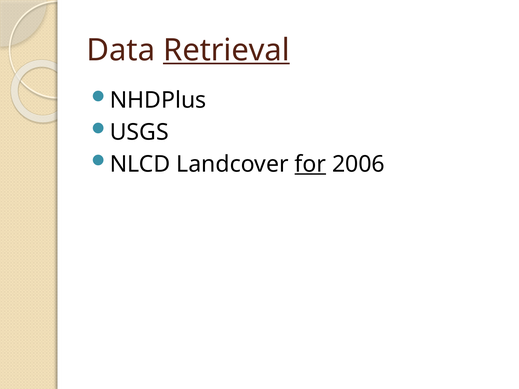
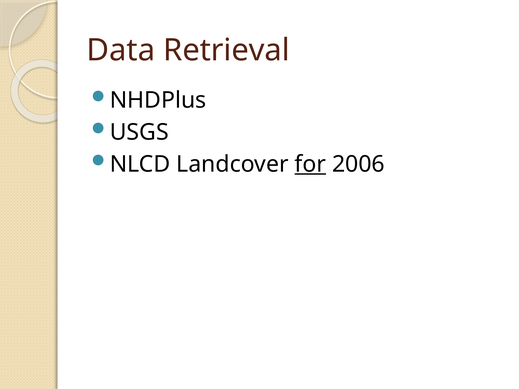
Retrieval underline: present -> none (226, 50)
